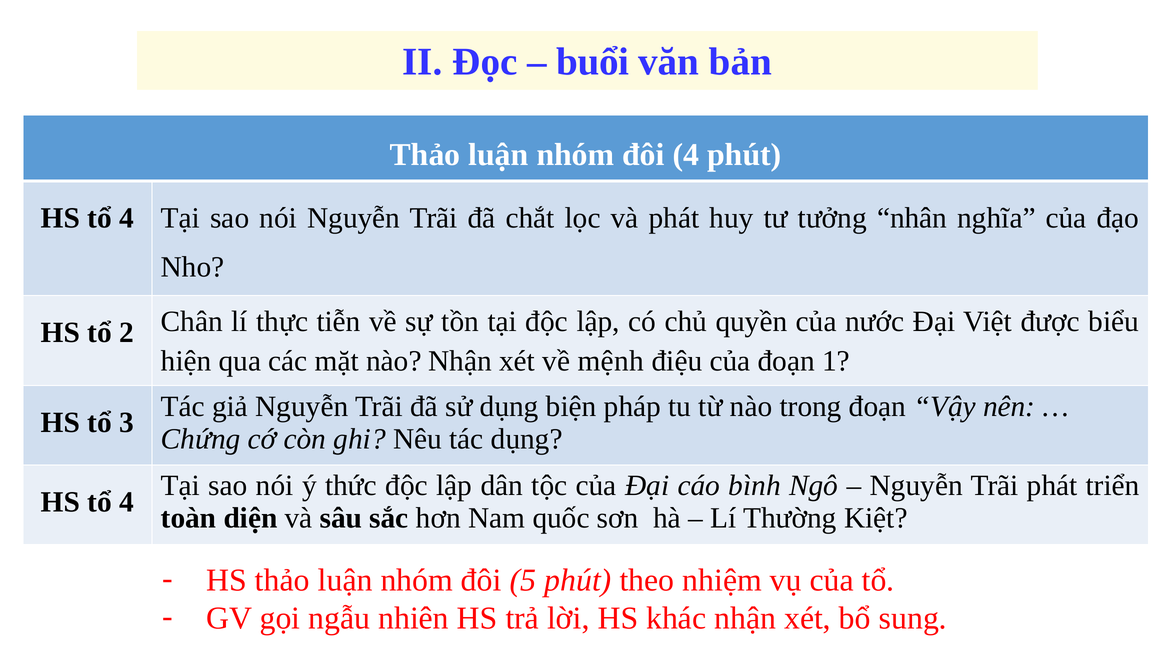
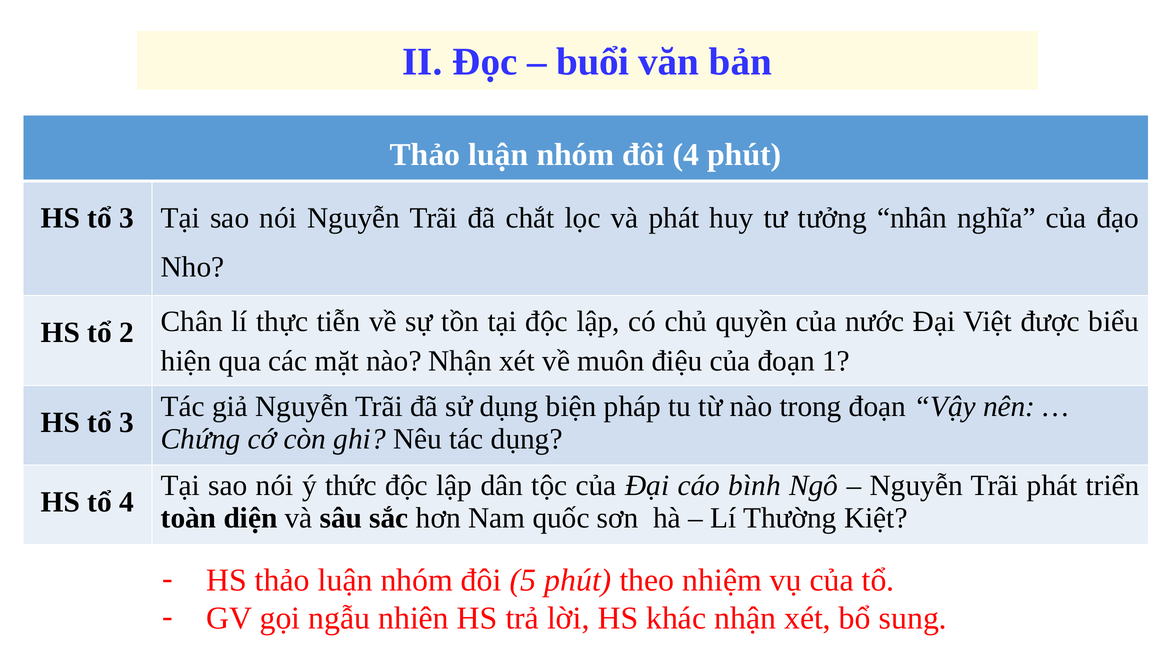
4: 4 -> 3 (127, 218)
mệnh: mệnh -> muôn (611, 361)
